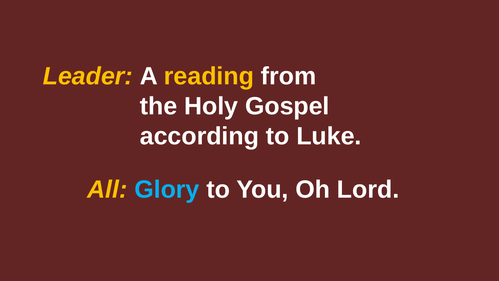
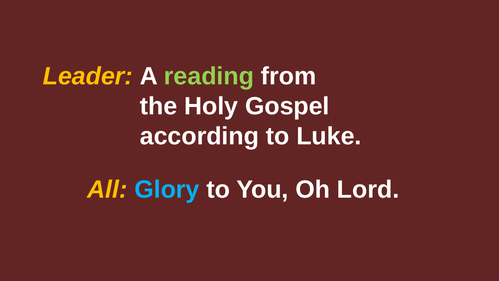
reading colour: yellow -> light green (209, 76)
